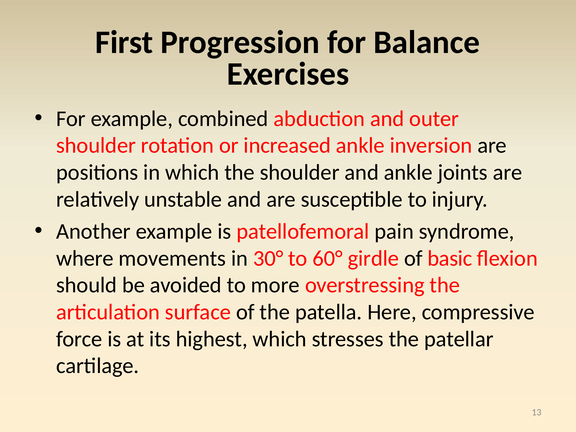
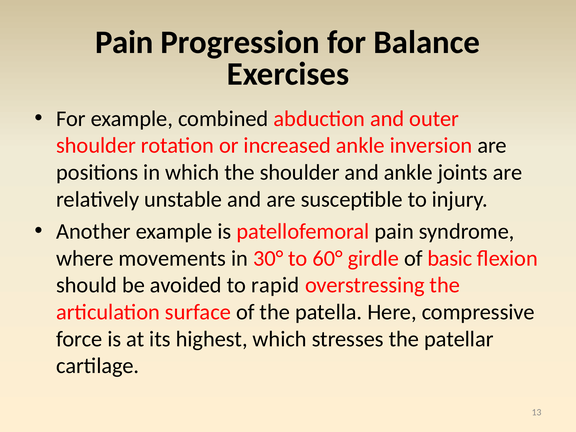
First: First -> Pain (124, 42)
more: more -> rapid (275, 285)
